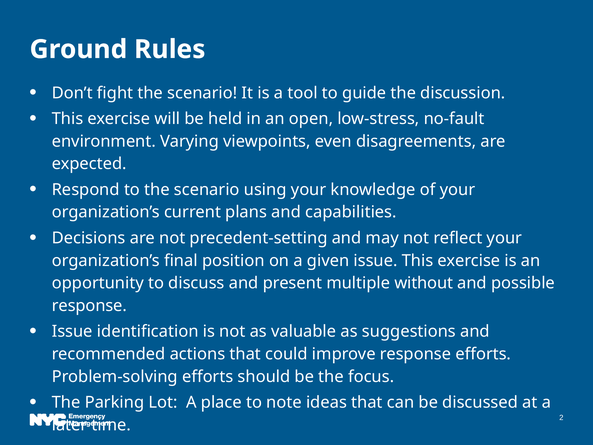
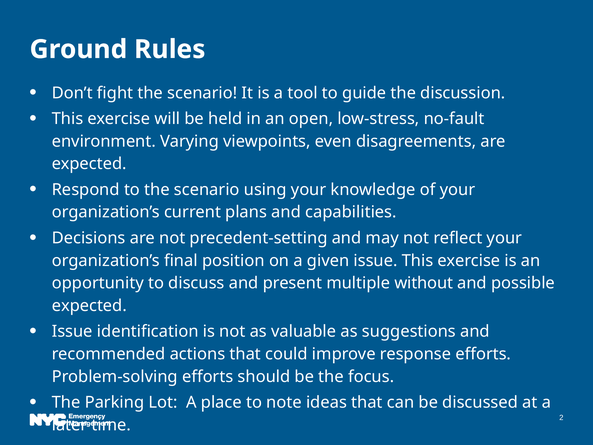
response: response -> expected (89, 306)
